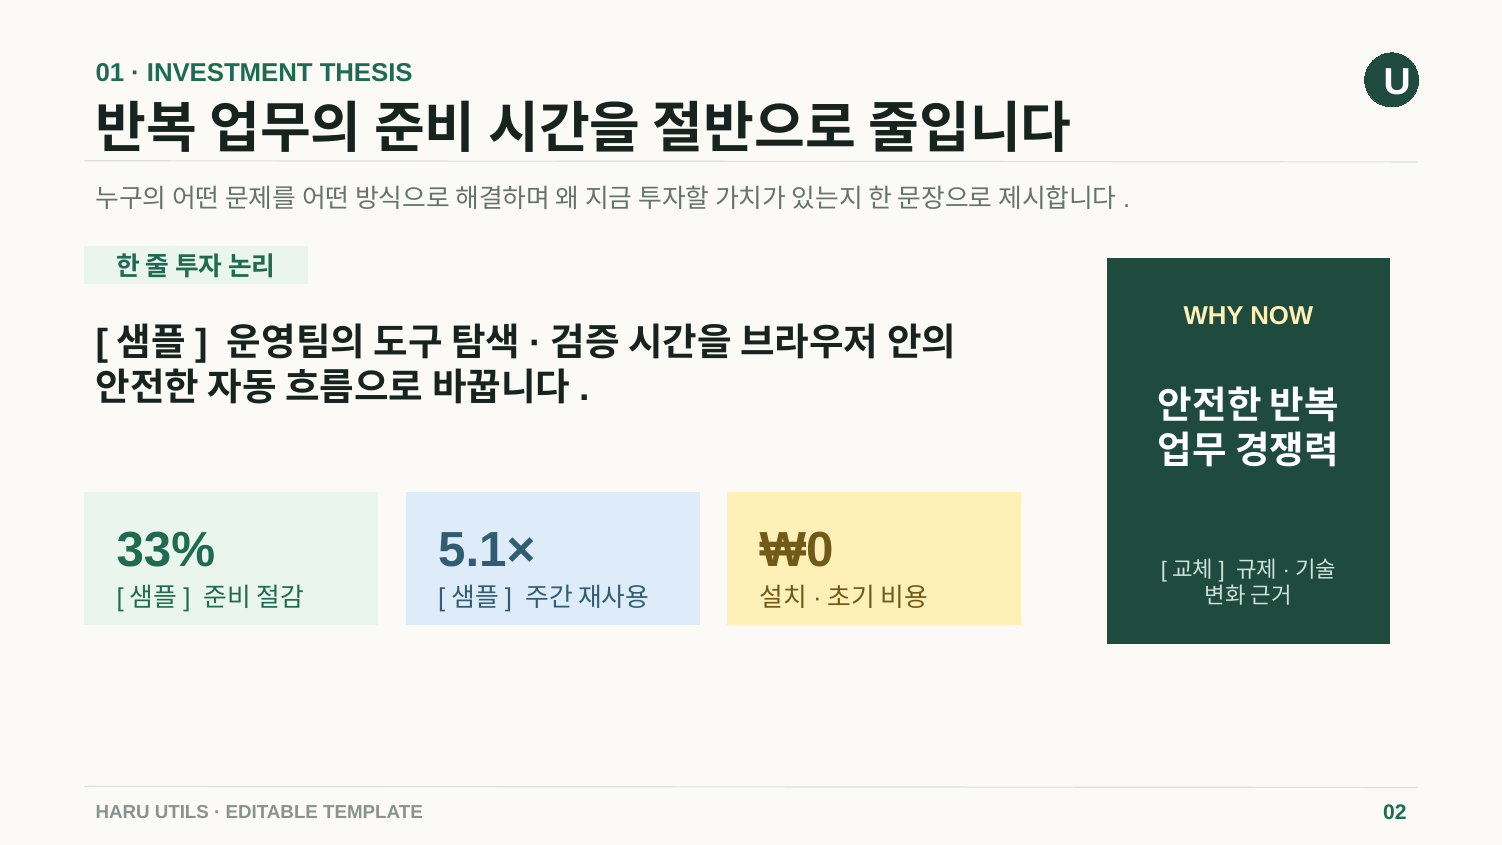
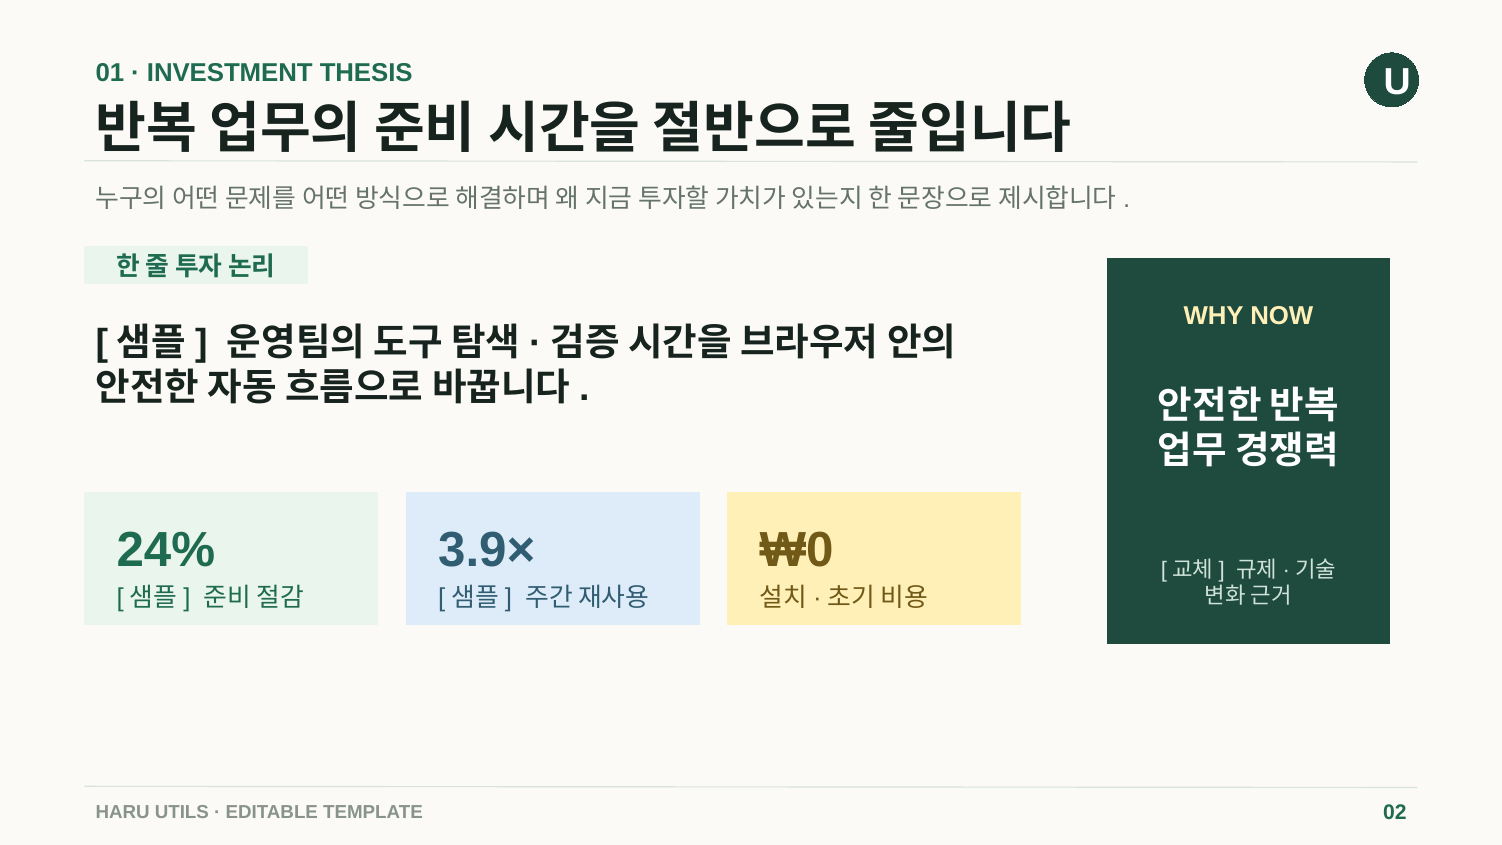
33%: 33% -> 24% (166, 550)
5.1×: 5.1× -> 3.9× (487, 550)
